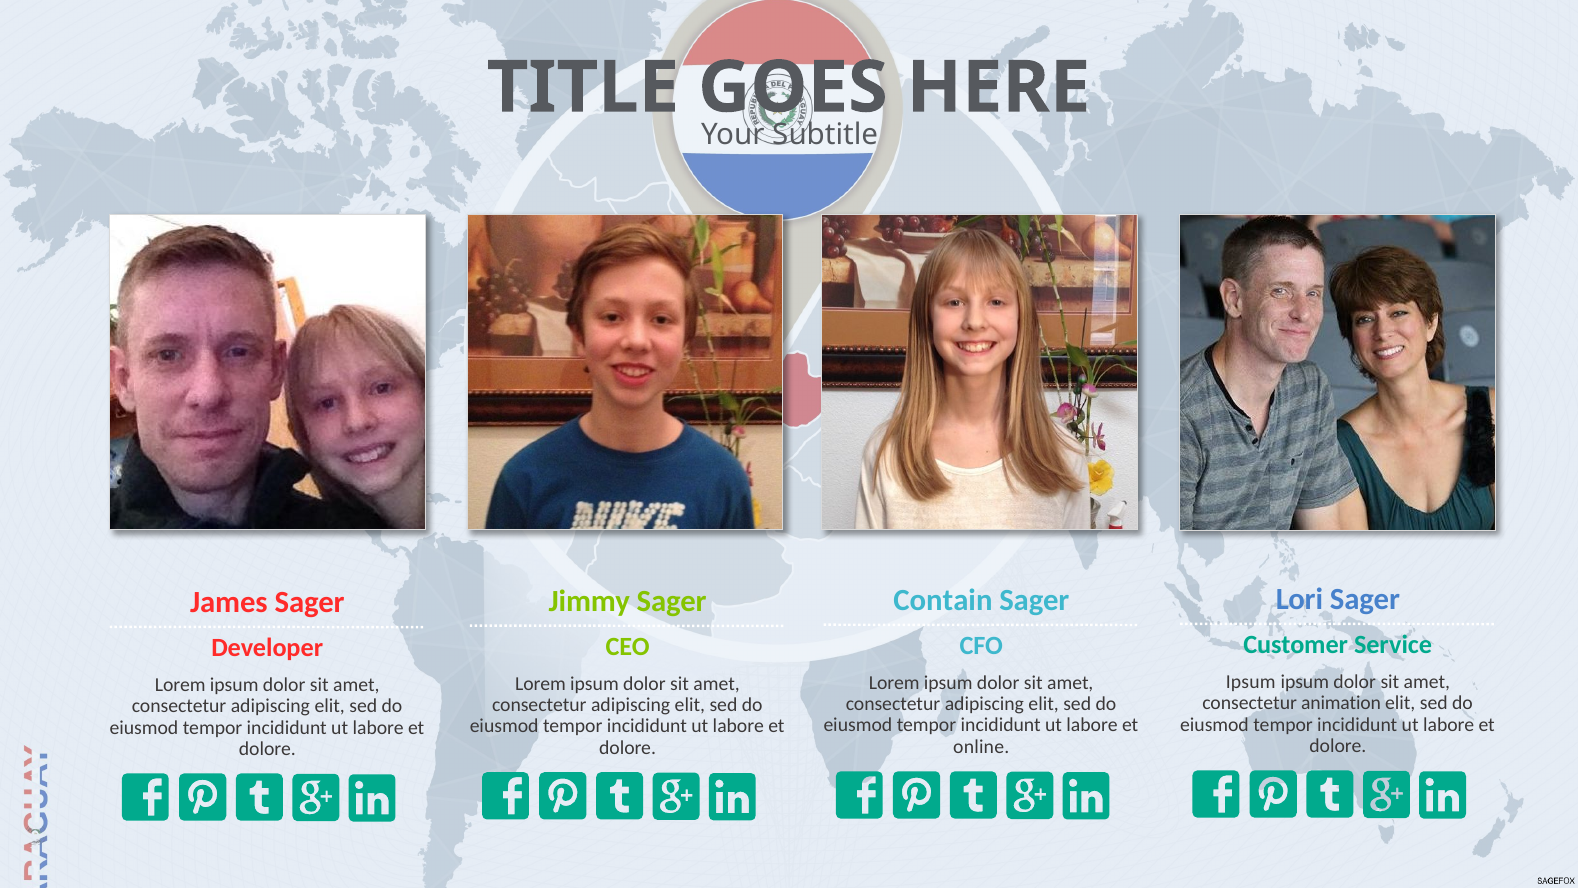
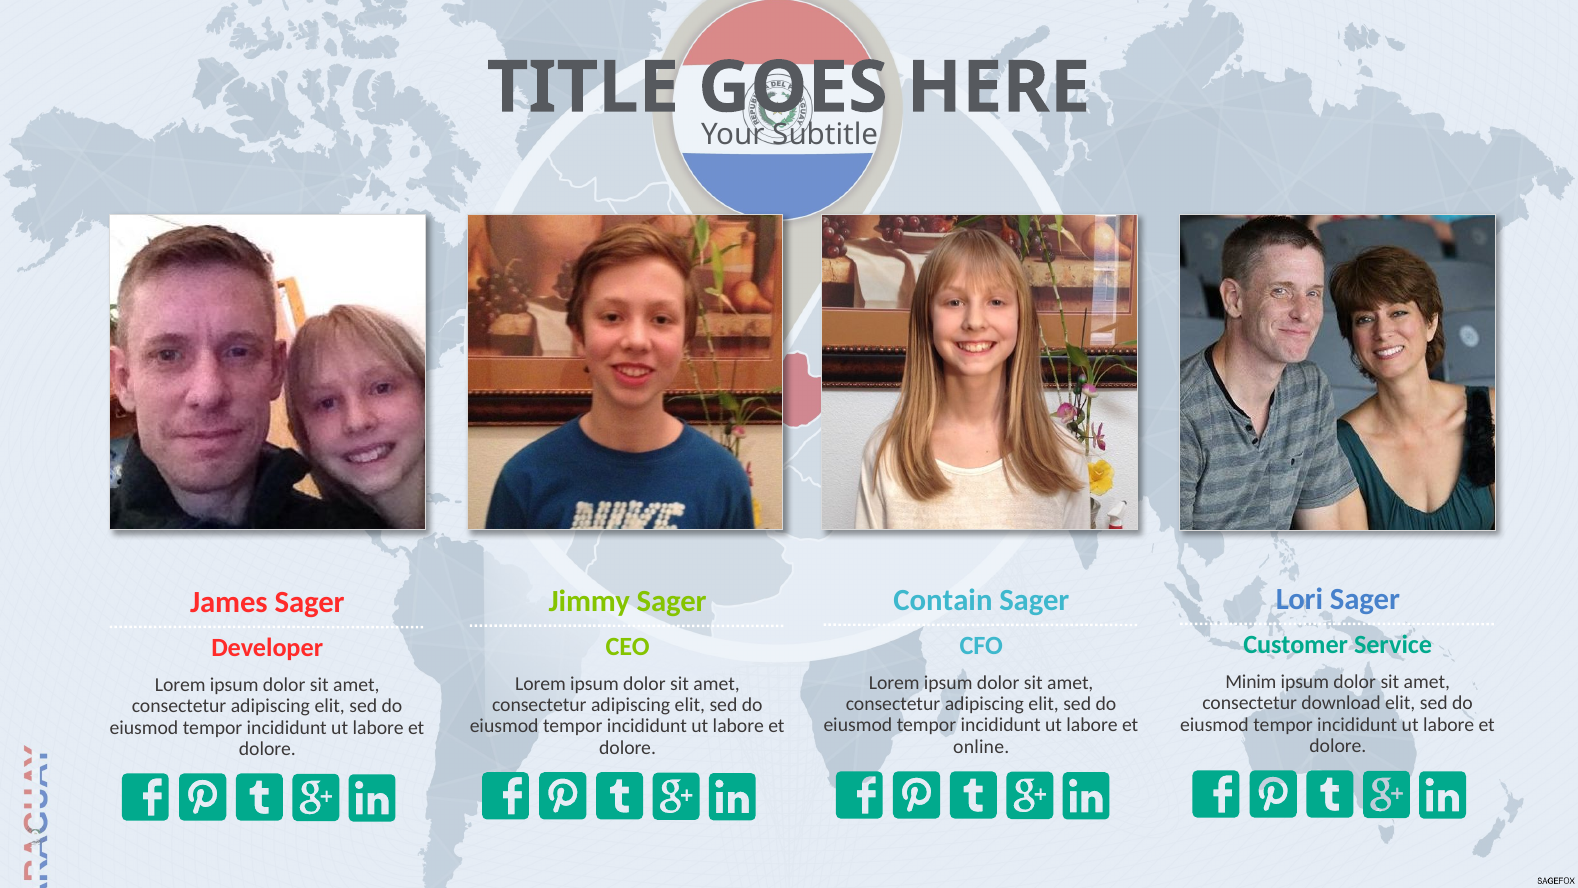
Ipsum: Ipsum -> Minim (1251, 682)
animation: animation -> download (1341, 703)
